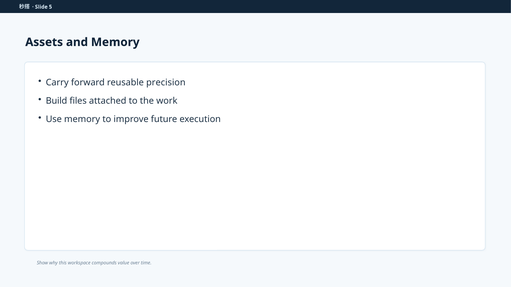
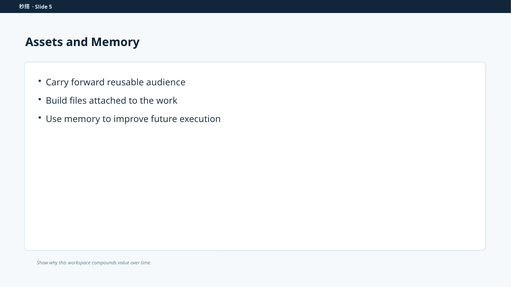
precision: precision -> audience (166, 83)
